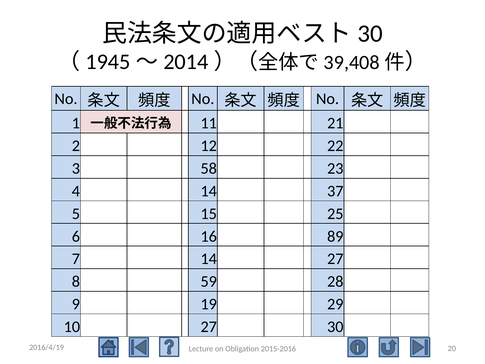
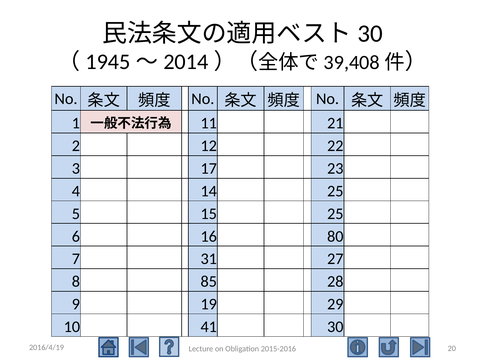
58: 58 -> 17 (209, 168)
14 37: 37 -> 25 (335, 191)
89: 89 -> 80 (335, 236)
7 14: 14 -> 31 (209, 259)
59: 59 -> 85 (209, 281)
10 27: 27 -> 41 (209, 327)
